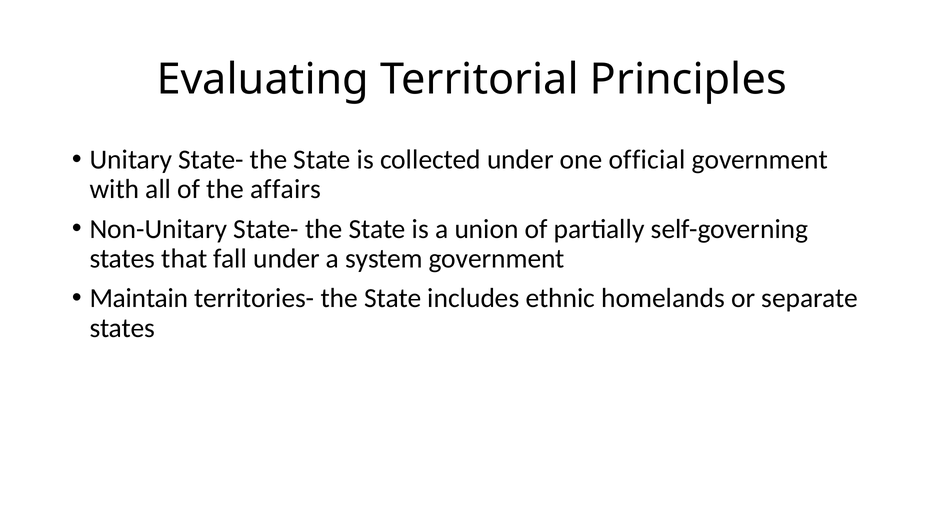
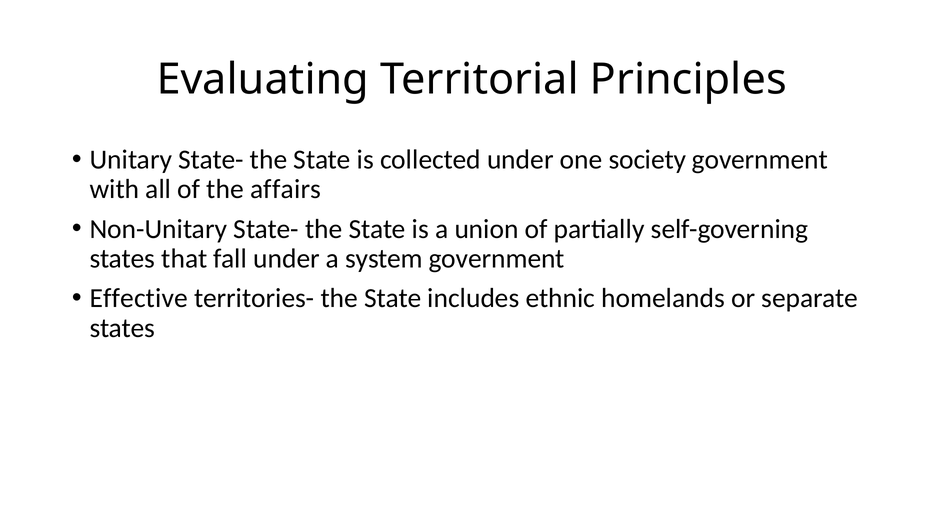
official: official -> society (647, 160)
Maintain: Maintain -> Effective (139, 298)
